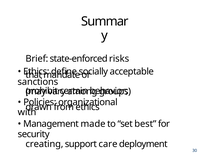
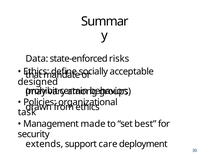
Brief: Brief -> Data (37, 59)
sanctions: sanctions -> designed (38, 82)
with: with -> task (27, 112)
creating: creating -> extends (44, 144)
